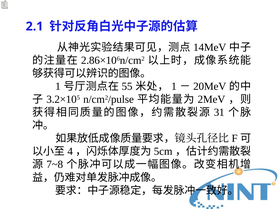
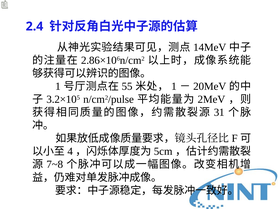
2.1: 2.1 -> 2.4 (35, 26)
